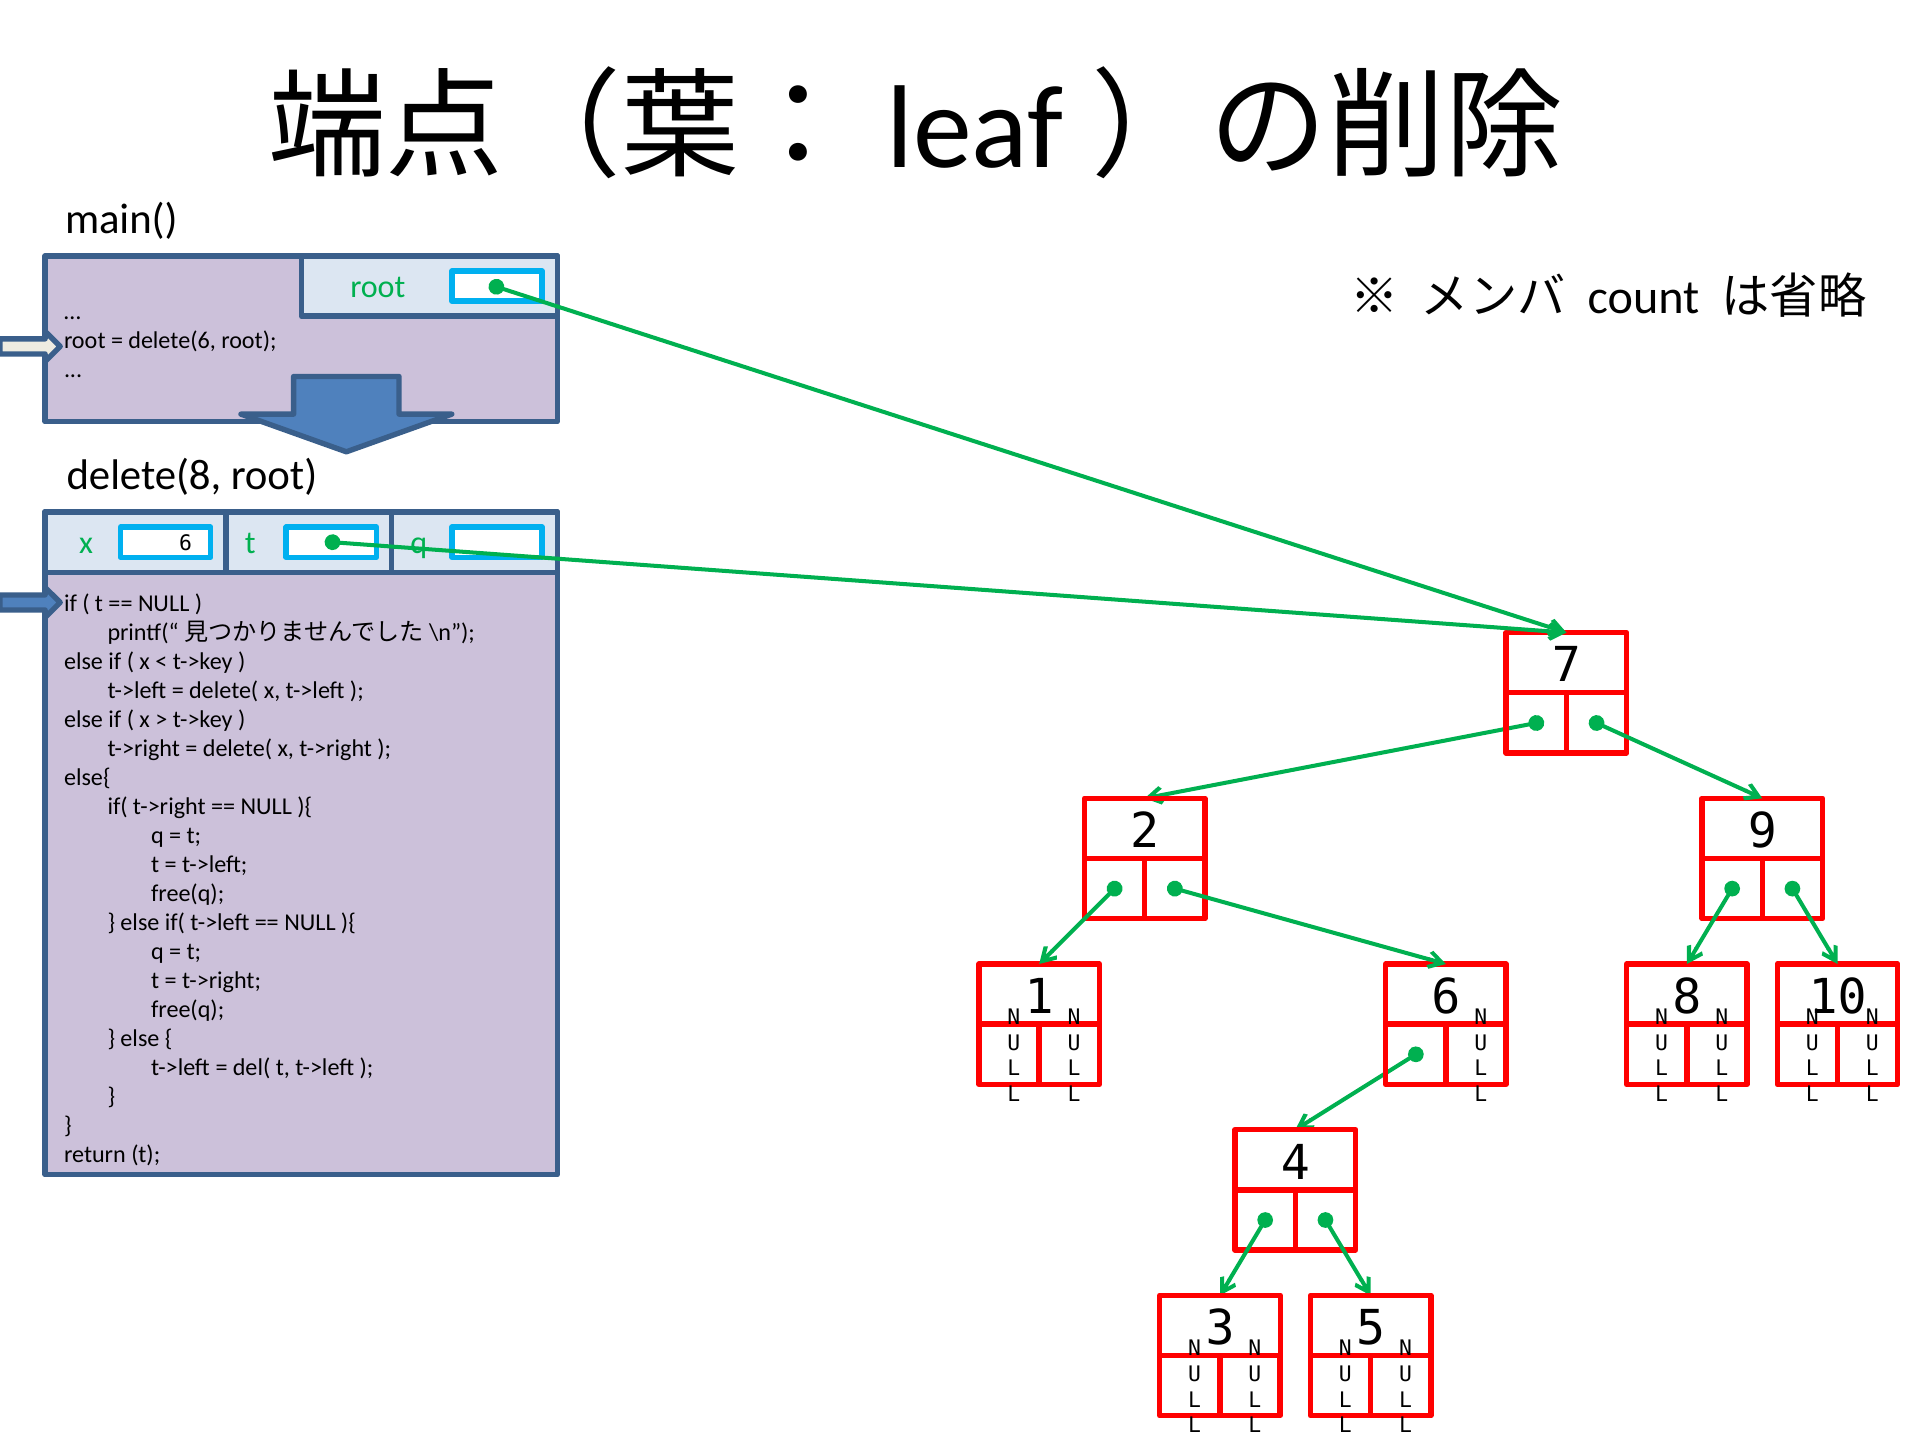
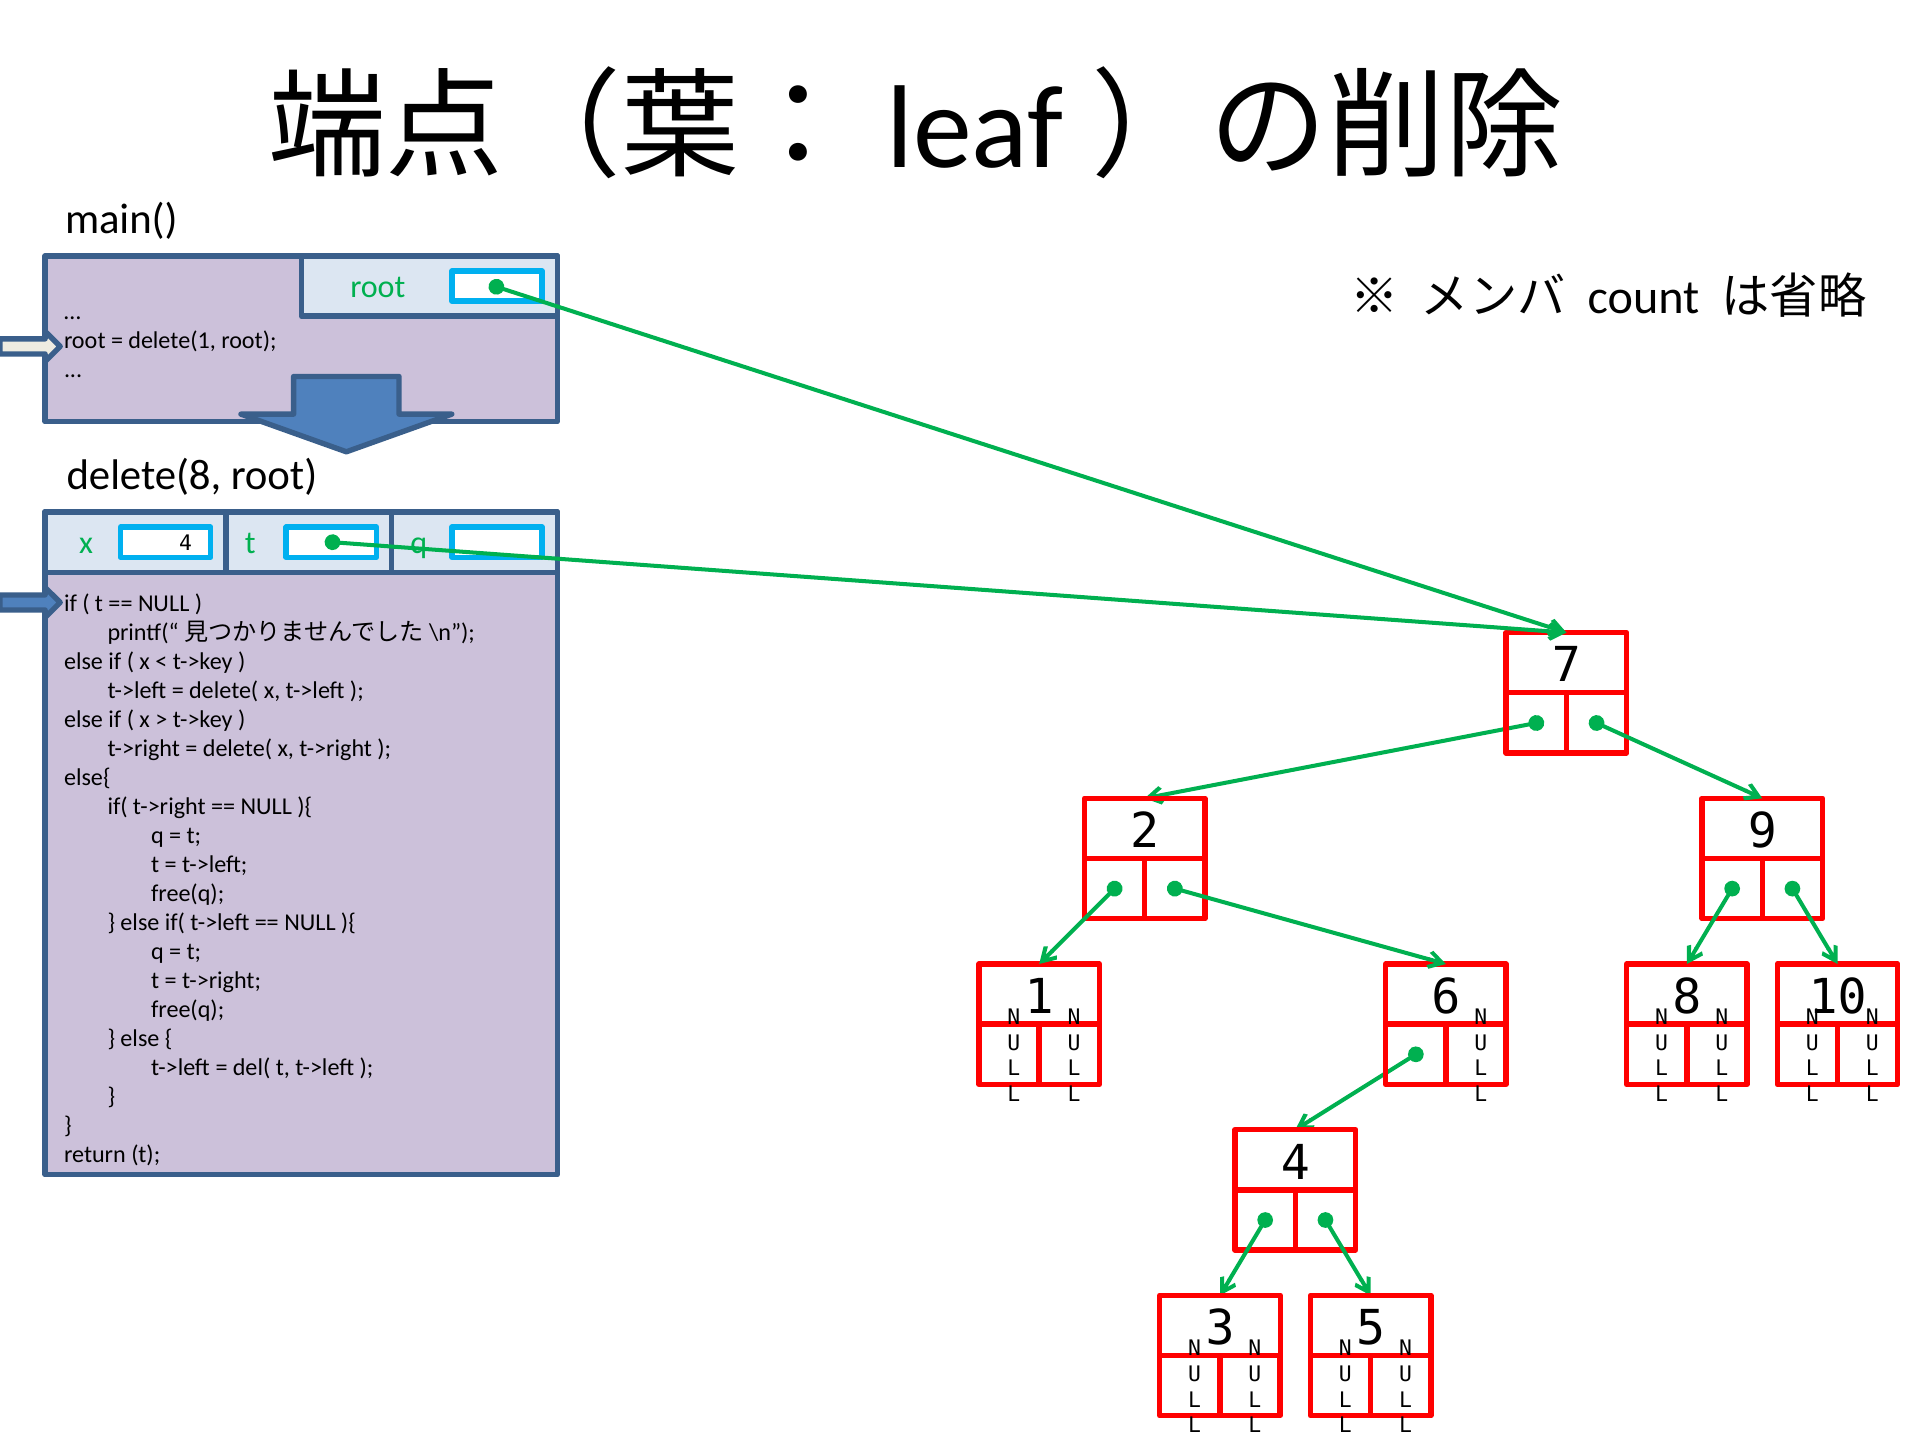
delete(6: delete(6 -> delete(1 (172, 341)
x 6: 6 -> 4 (186, 544)
